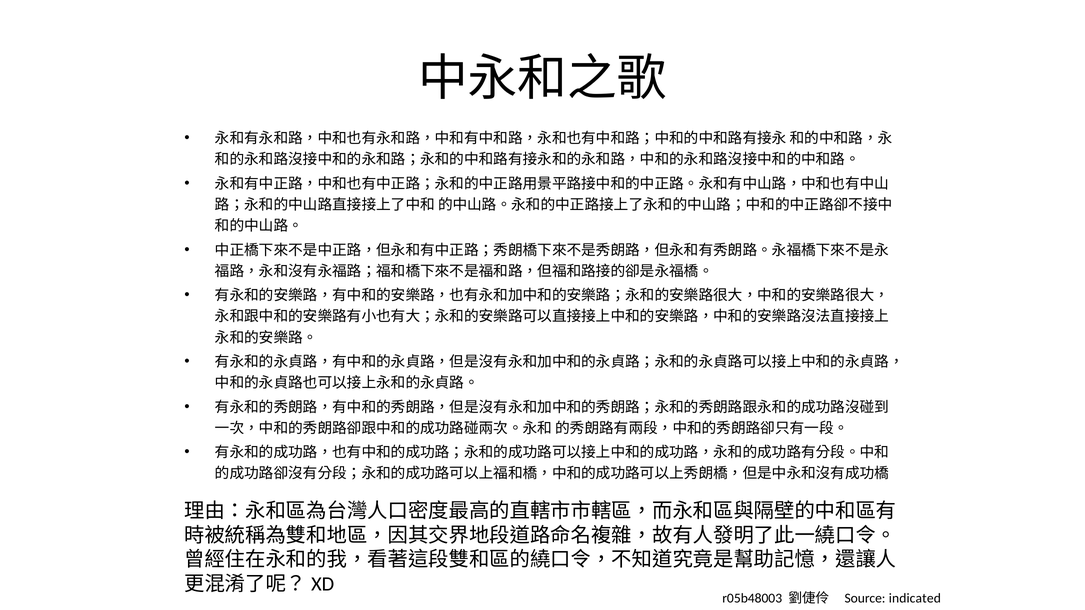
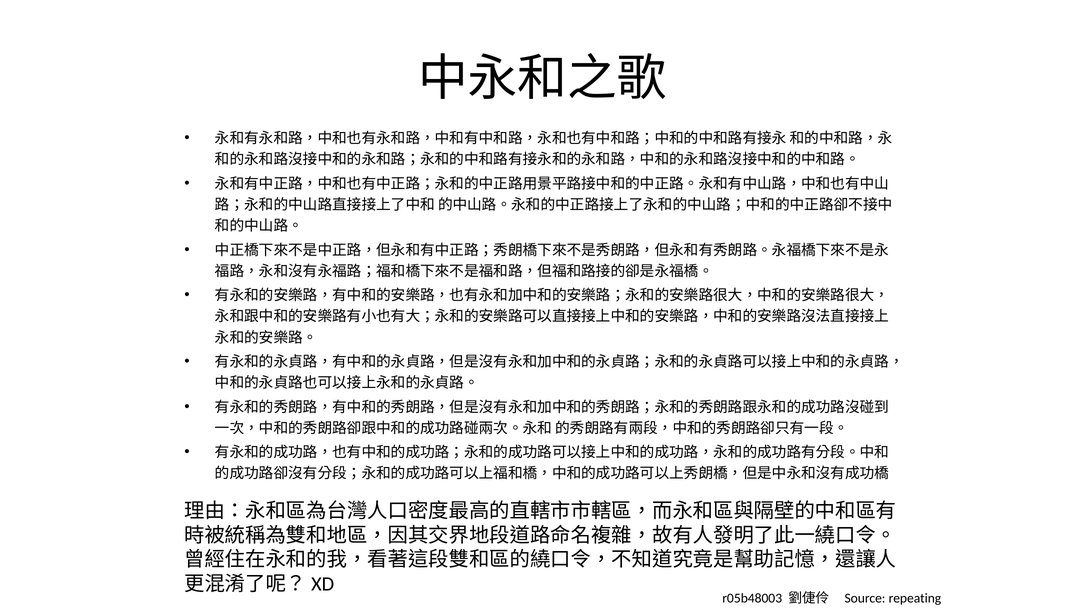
indicated: indicated -> repeating (915, 599)
